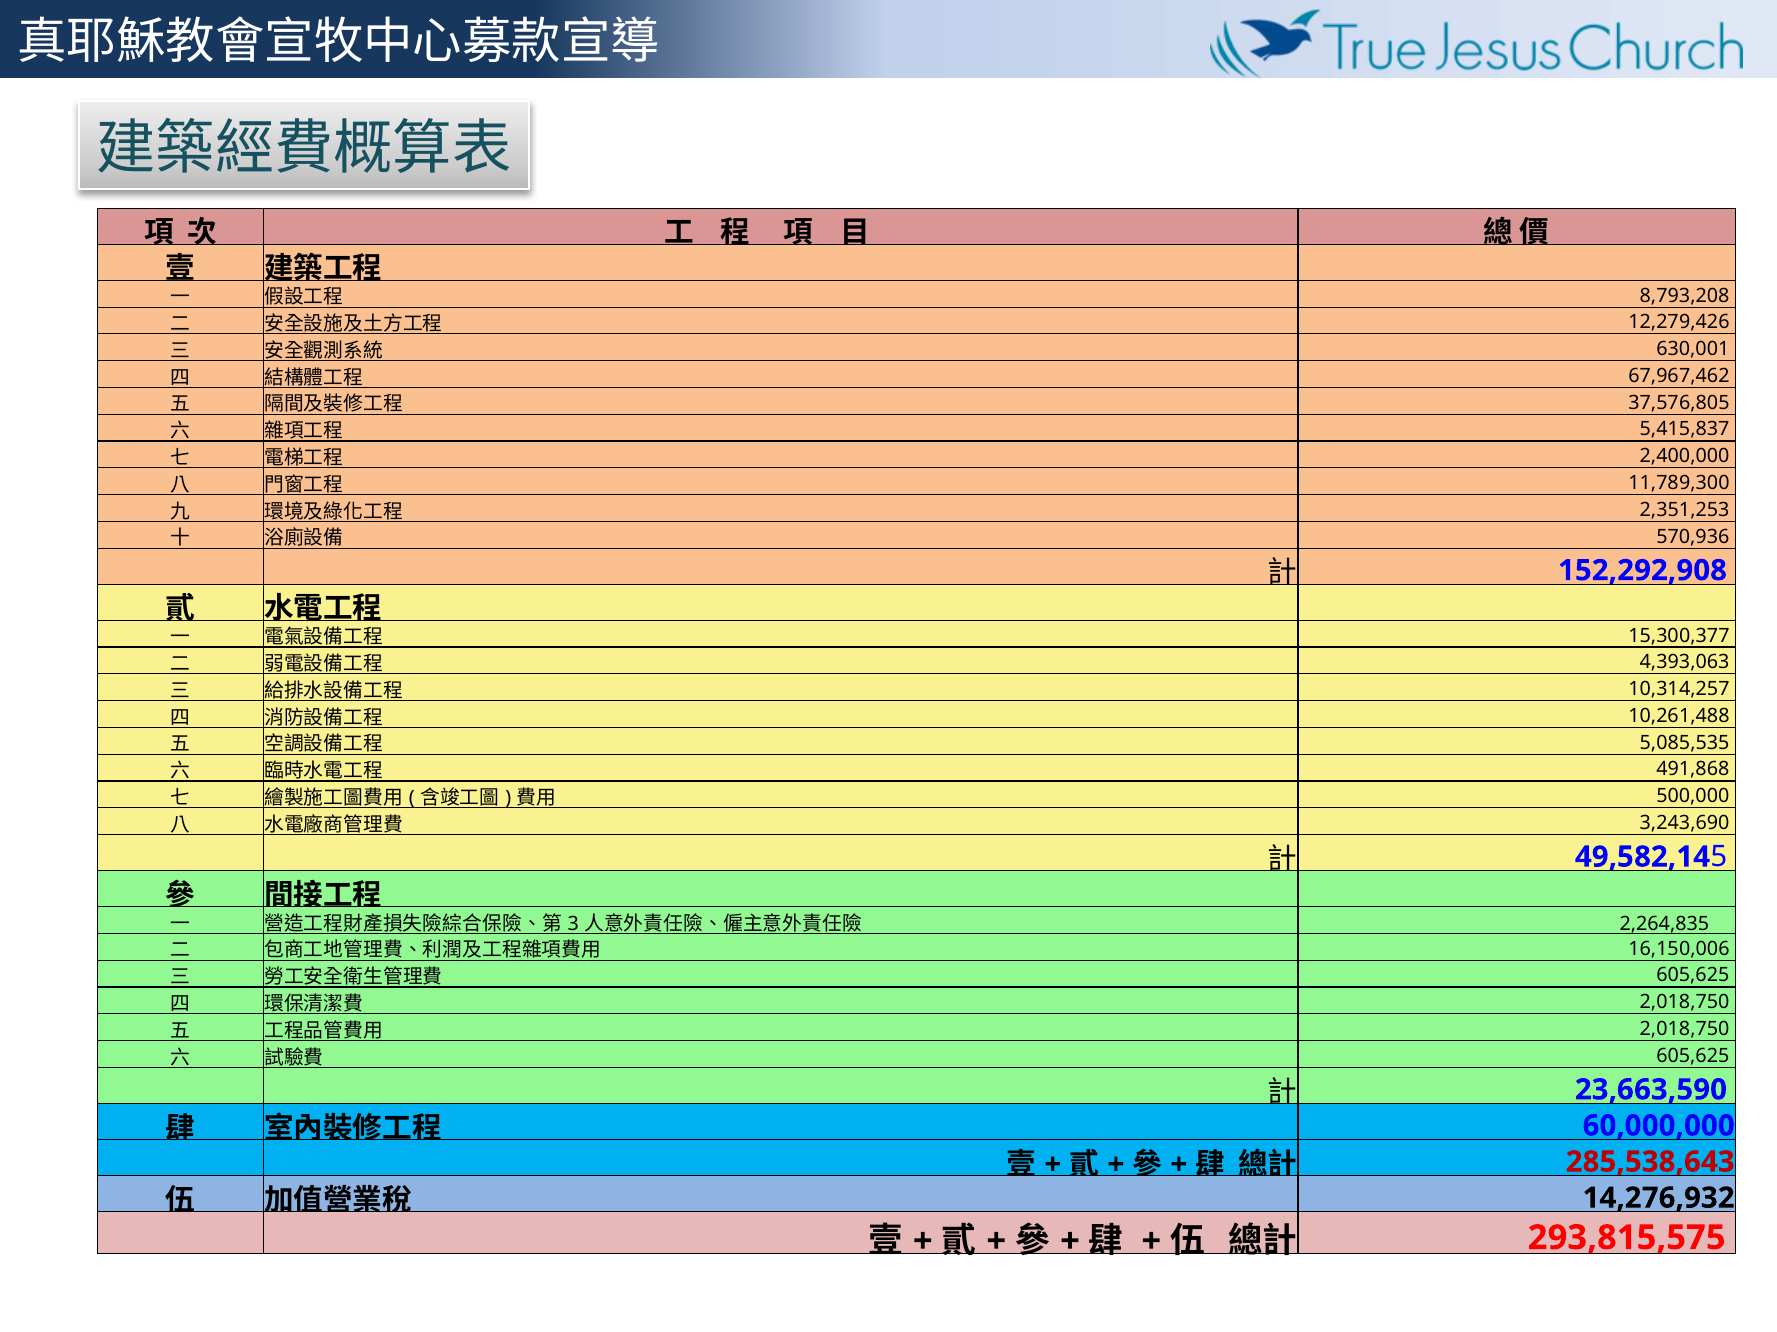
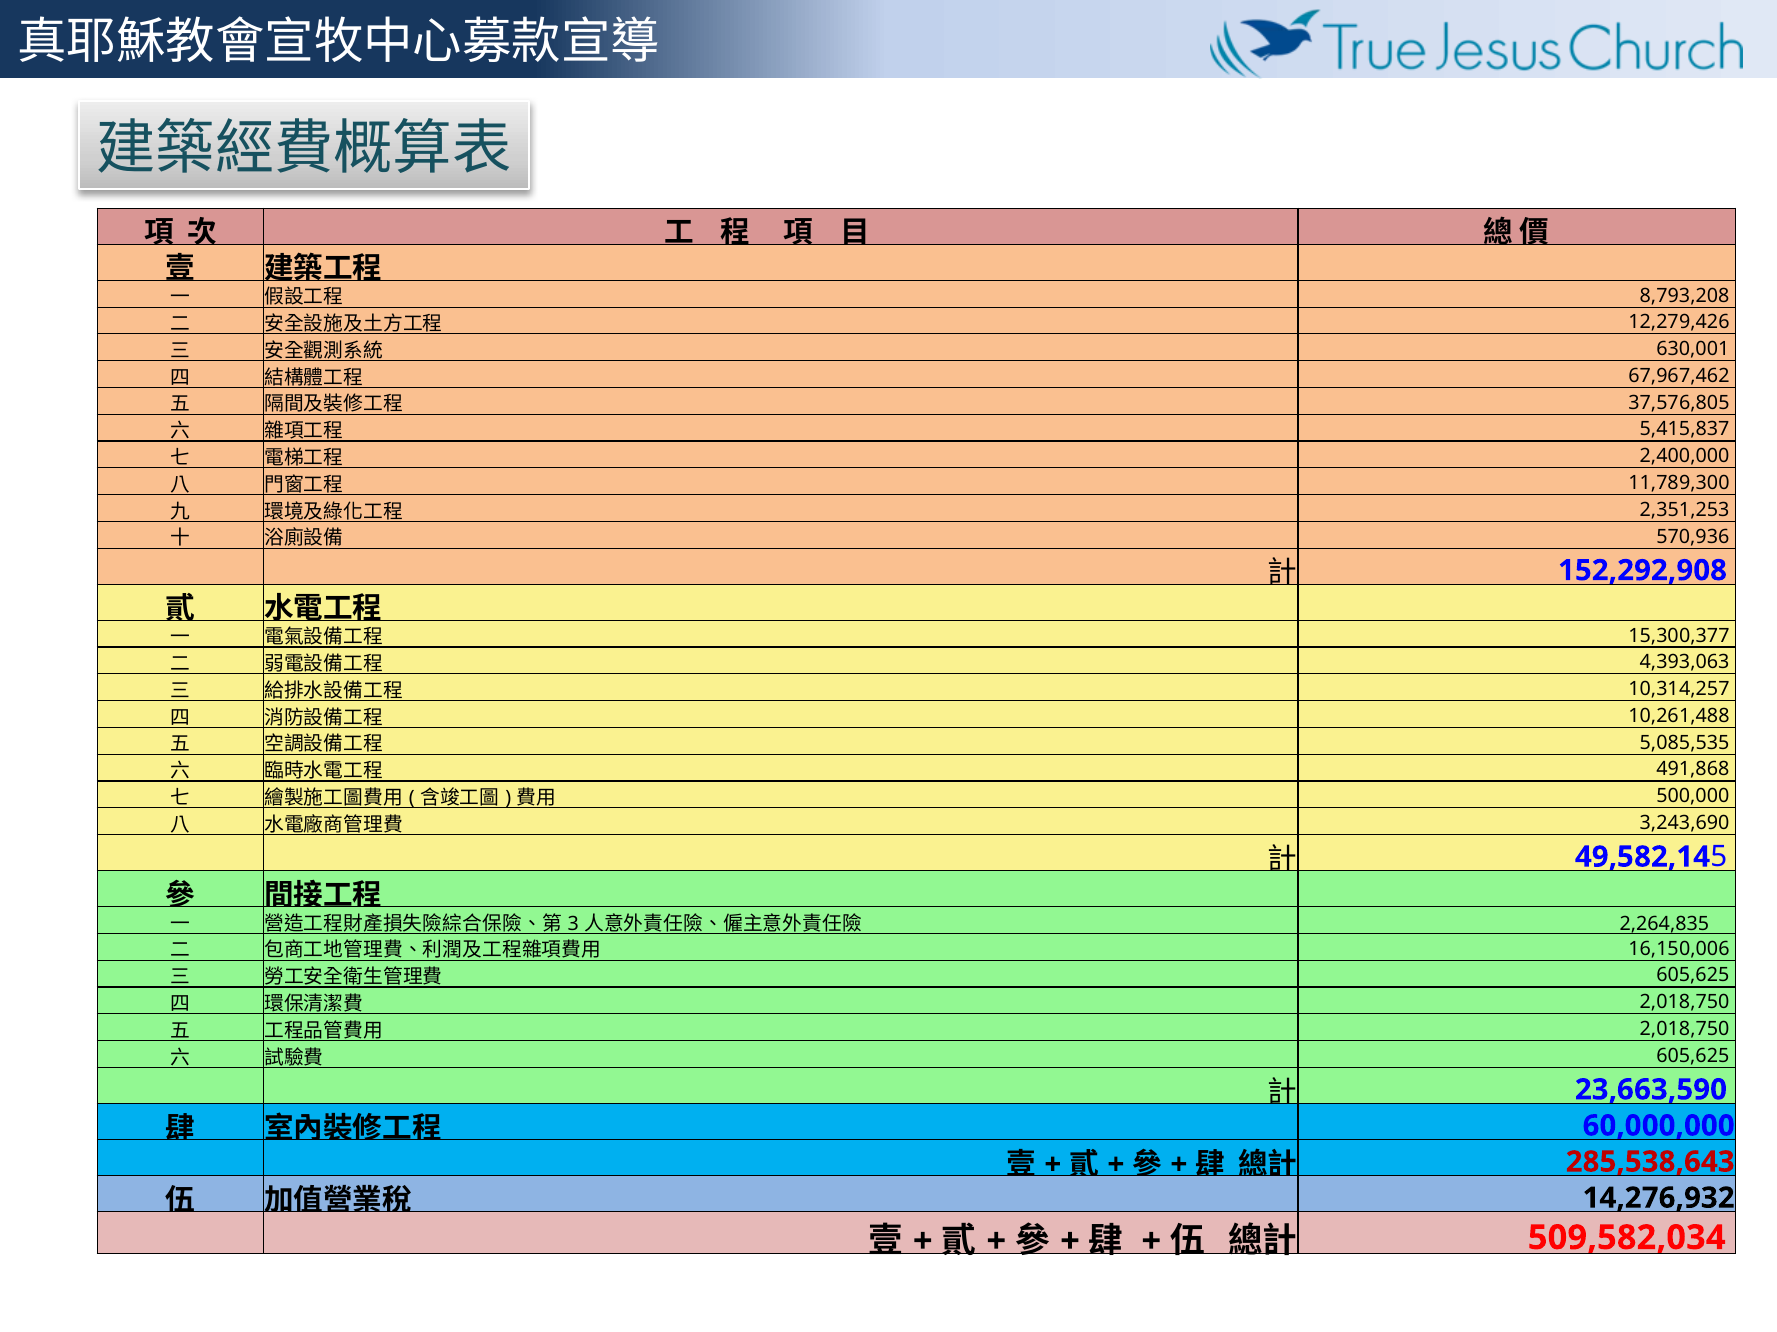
293,815,575: 293,815,575 -> 509,582,034 (1627, 1238)
